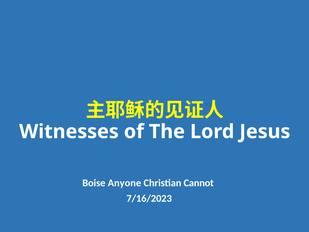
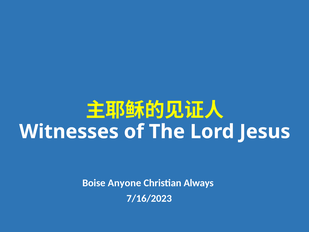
Cannot: Cannot -> Always (199, 183)
